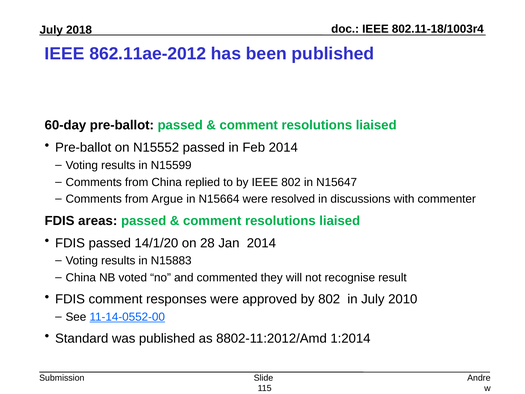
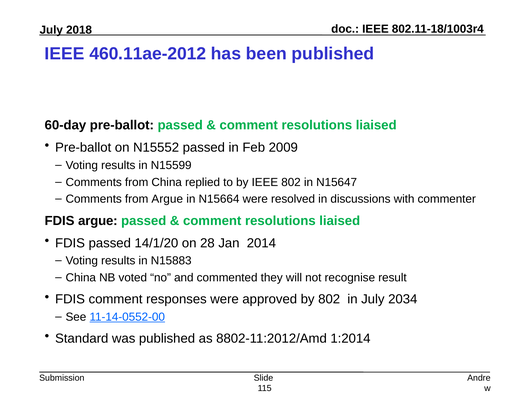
862.11ae-2012: 862.11ae-2012 -> 460.11ae-2012 (148, 54)
Feb 2014: 2014 -> 2009 (283, 148)
FDIS areas: areas -> argue (98, 221)
2010: 2010 -> 2034 (403, 299)
